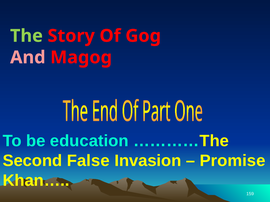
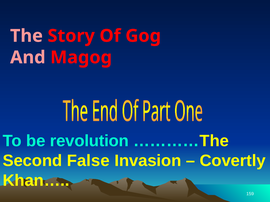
The colour: light green -> pink (26, 36)
education: education -> revolution (89, 141)
Promise: Promise -> Covertly (233, 161)
